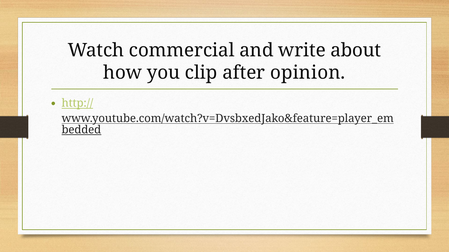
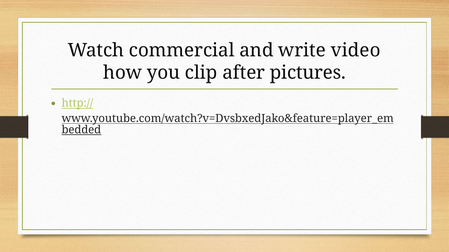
about: about -> video (356, 50)
opinion: opinion -> pictures (308, 73)
